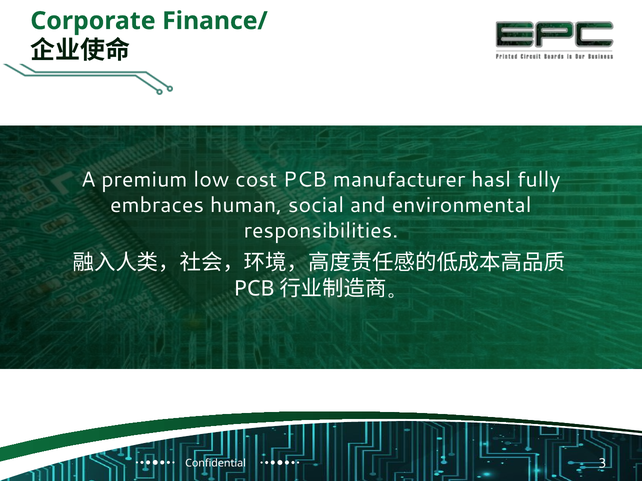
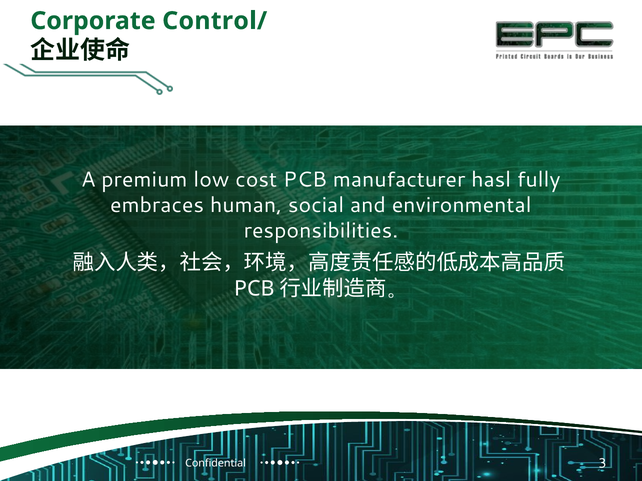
Finance/: Finance/ -> Control/ (215, 21)
